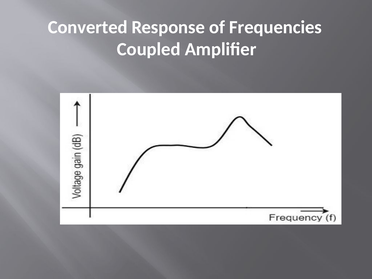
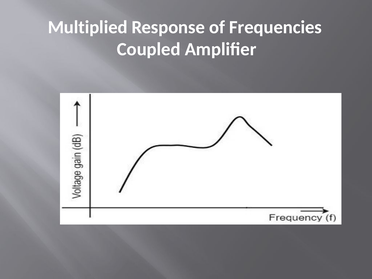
Converted: Converted -> Multiplied (88, 27)
